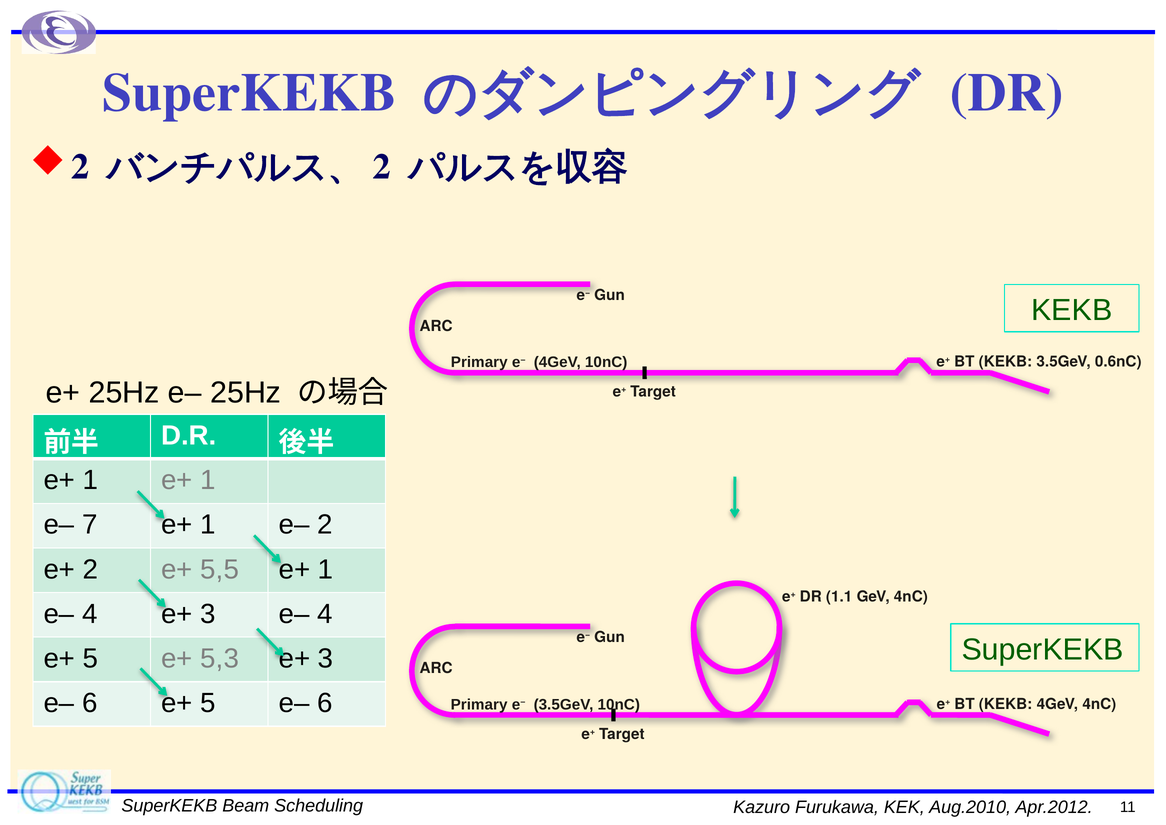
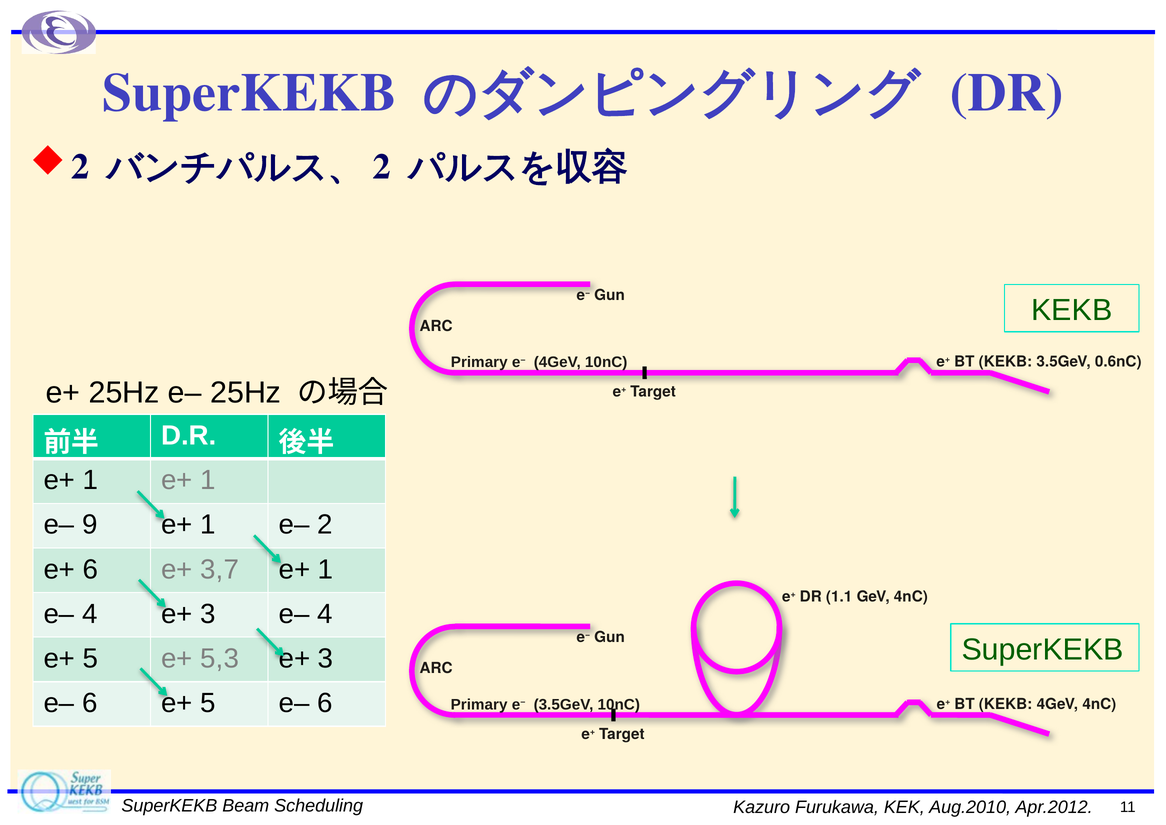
7: 7 -> 9 (90, 525)
e+ 2: 2 -> 6 (91, 569)
5,5: 5,5 -> 3,7 (220, 569)
